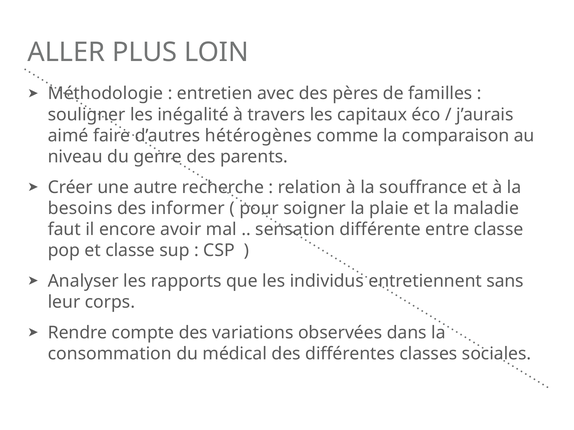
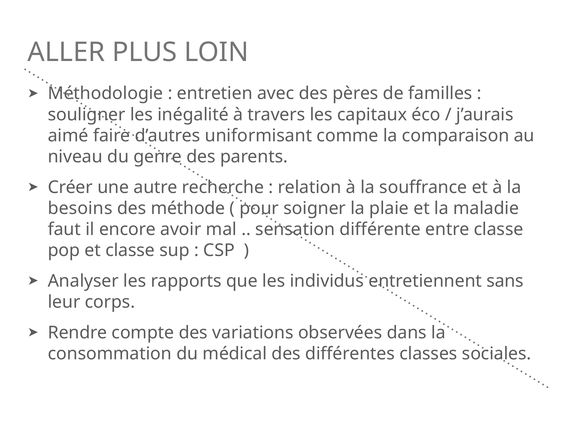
hétérogènes: hétérogènes -> uniformisant (258, 136)
informer: informer -> méthode (188, 209)
